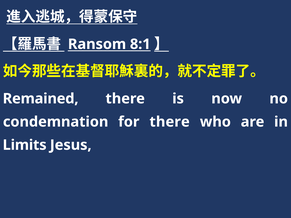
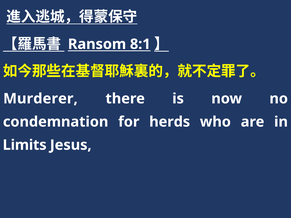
Remained: Remained -> Murderer (40, 99)
for there: there -> herds (170, 122)
